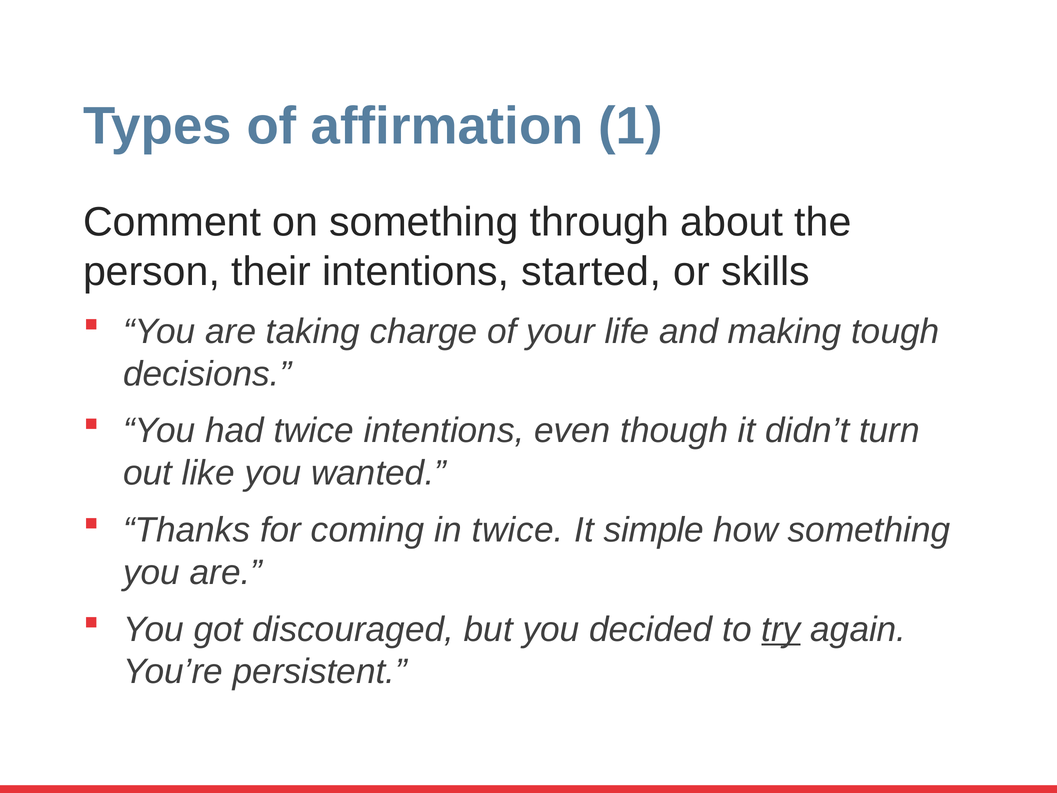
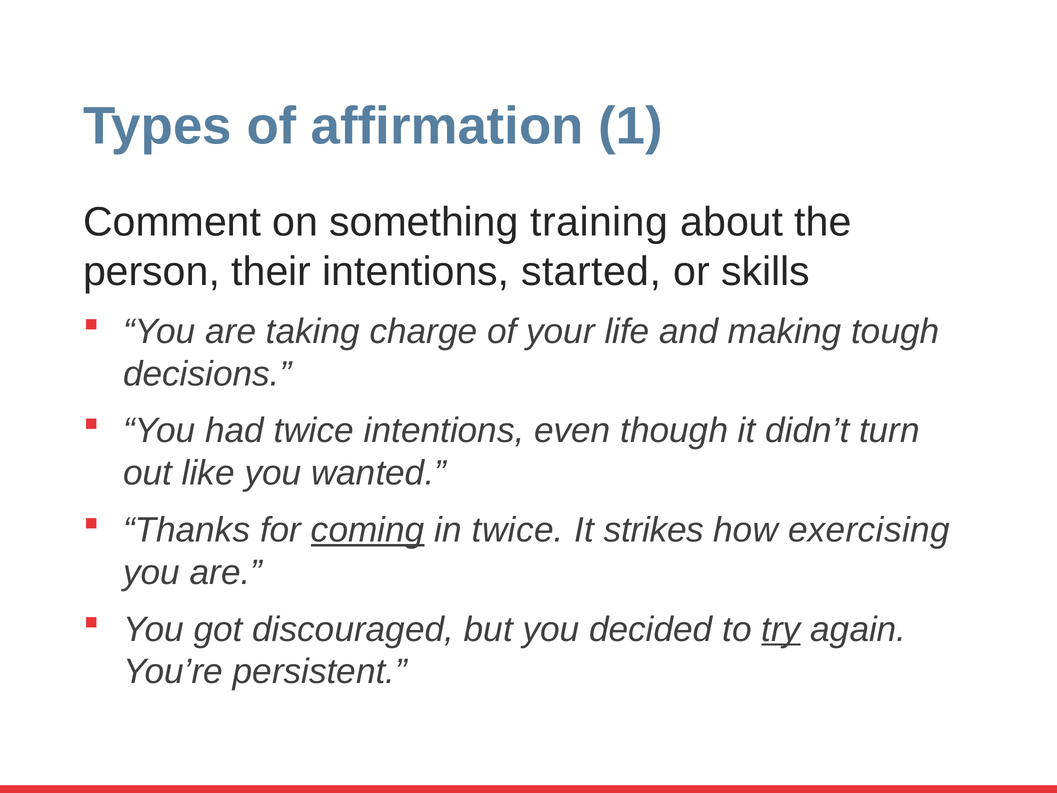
through: through -> training (599, 222)
coming underline: none -> present (368, 530)
simple: simple -> strikes (654, 530)
how something: something -> exercising (869, 530)
